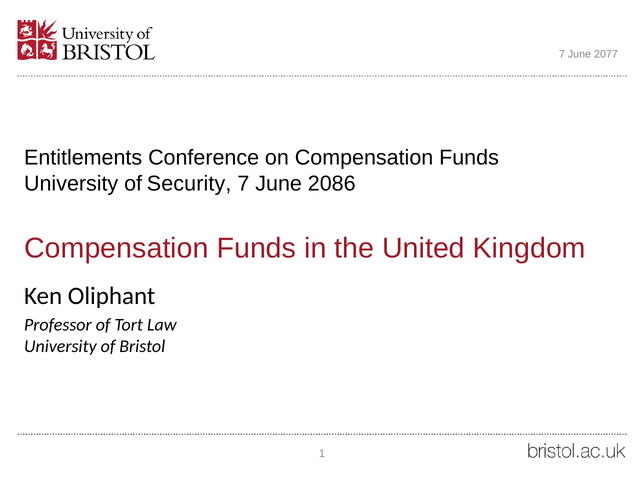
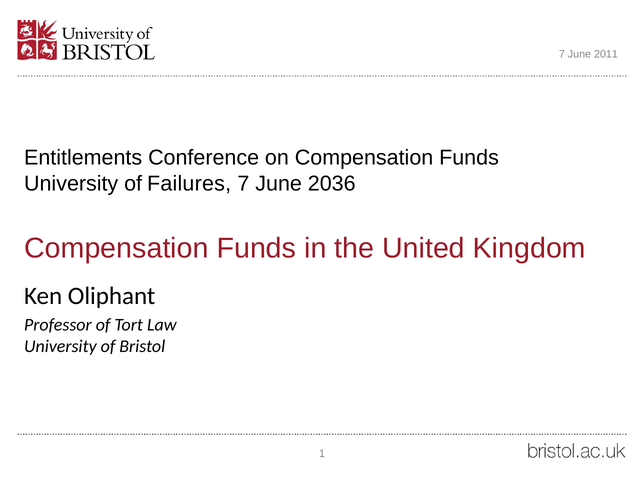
2077: 2077 -> 2011 (606, 54)
Security: Security -> Failures (189, 184)
2086: 2086 -> 2036 (332, 184)
